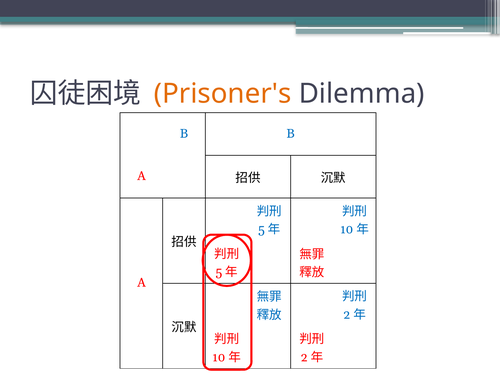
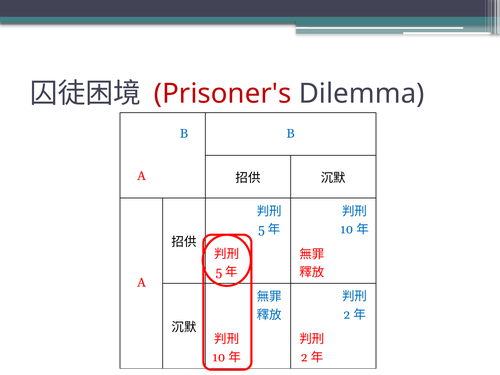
Prisoner's colour: orange -> red (223, 94)
